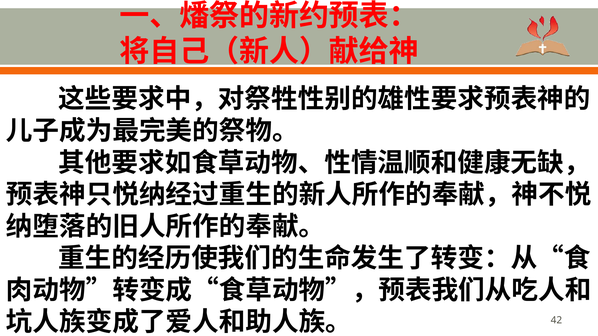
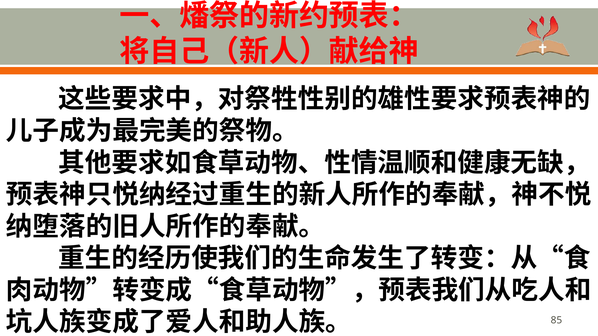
42: 42 -> 85 (556, 321)
